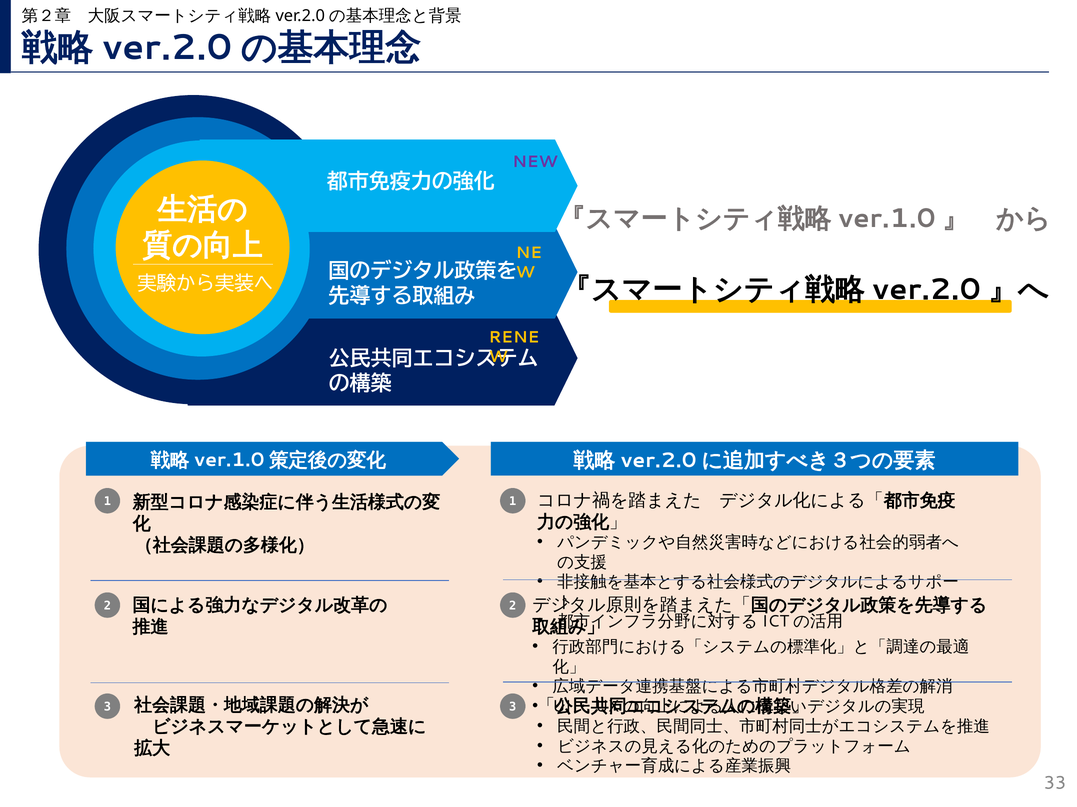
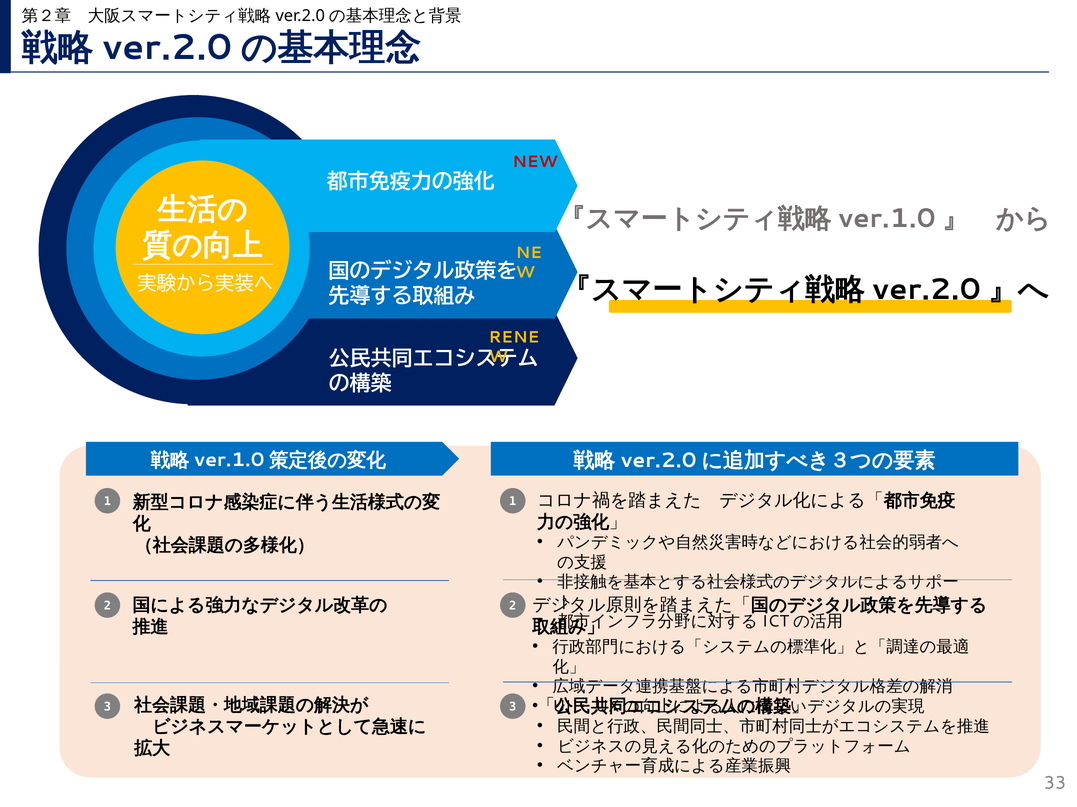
NEW colour: purple -> red (535, 162)
